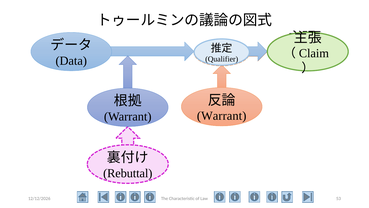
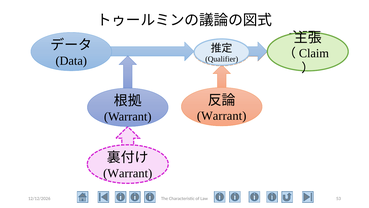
Rebuttal: Rebuttal -> Warrant (128, 173)
